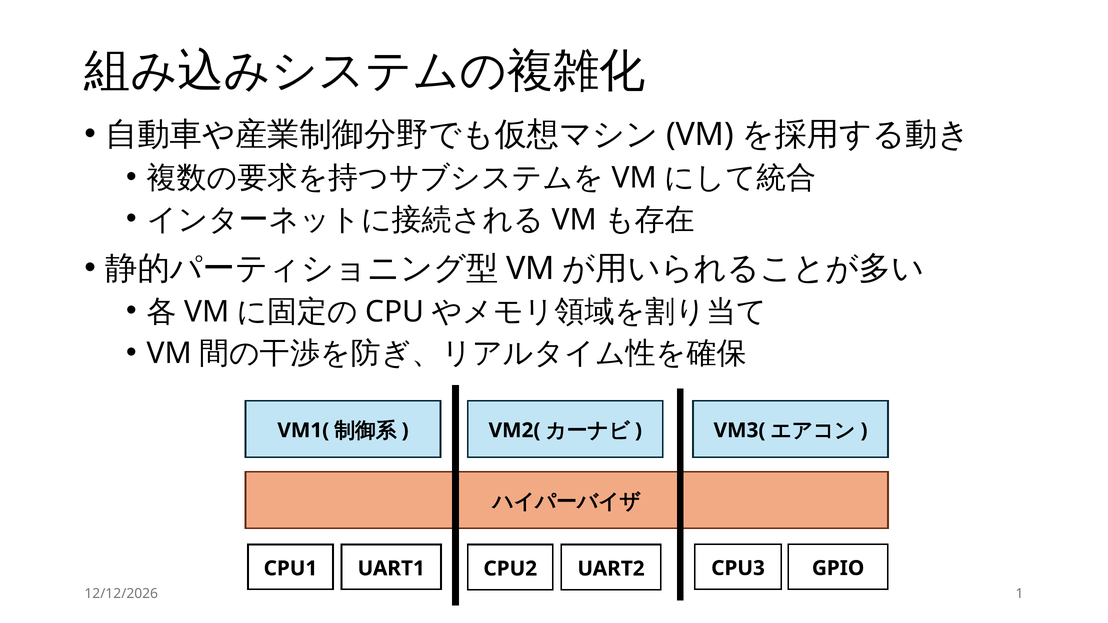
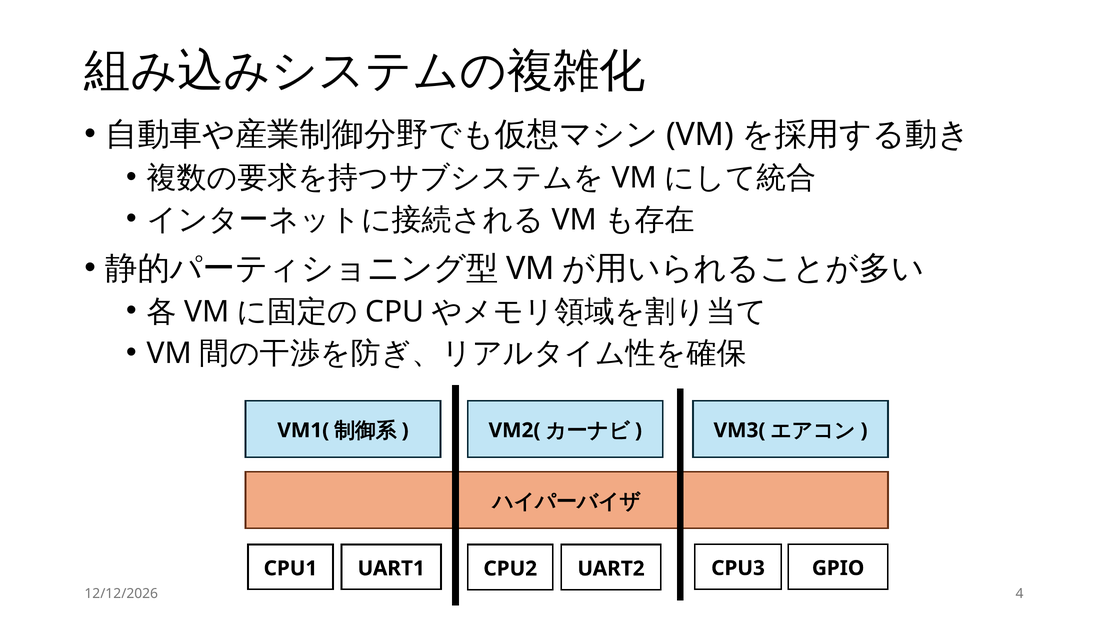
1: 1 -> 4 (1020, 594)
